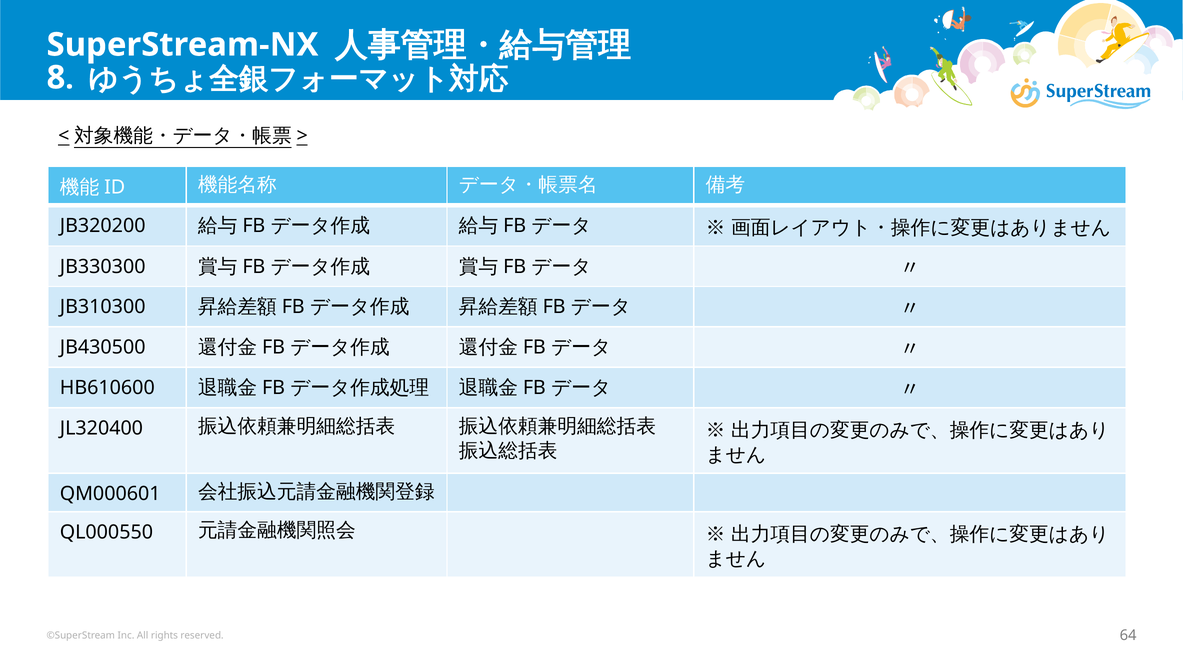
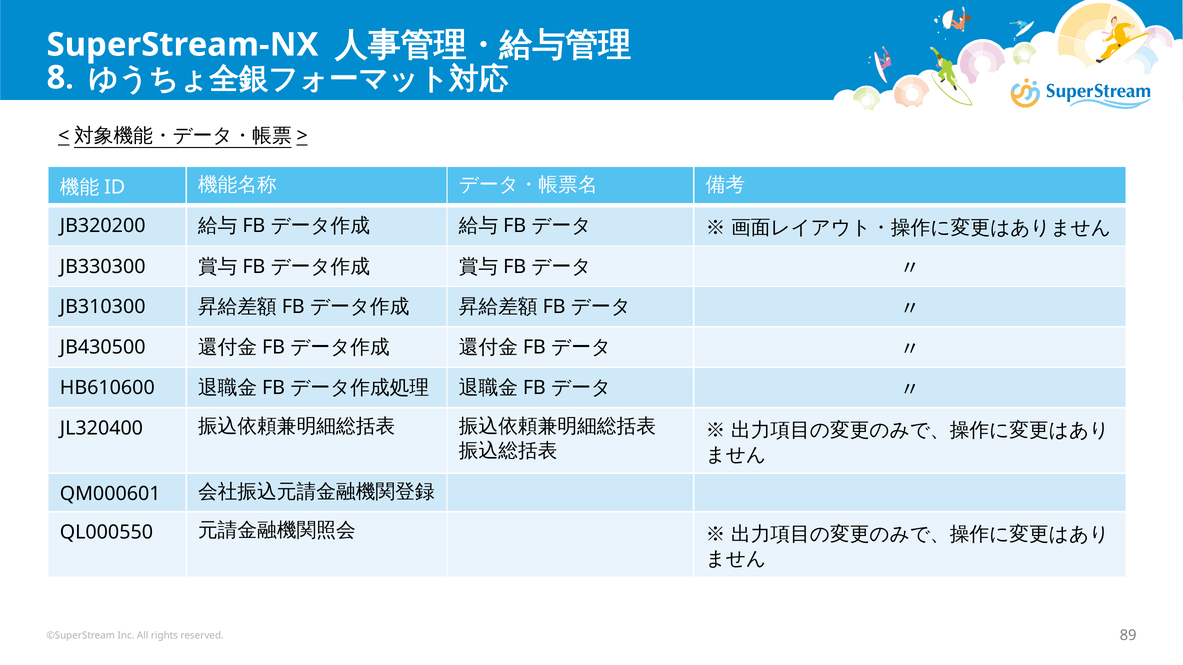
64: 64 -> 89 (1128, 636)
